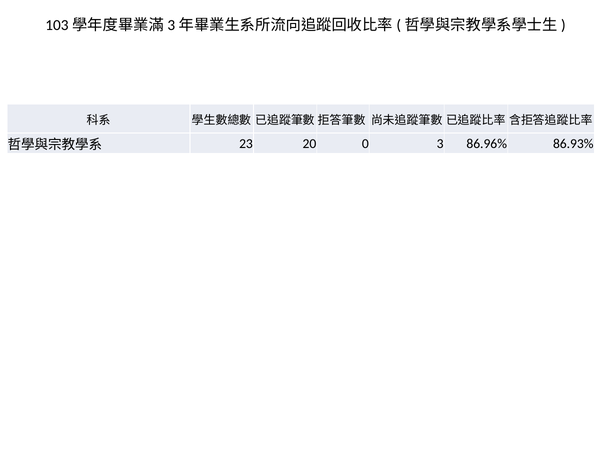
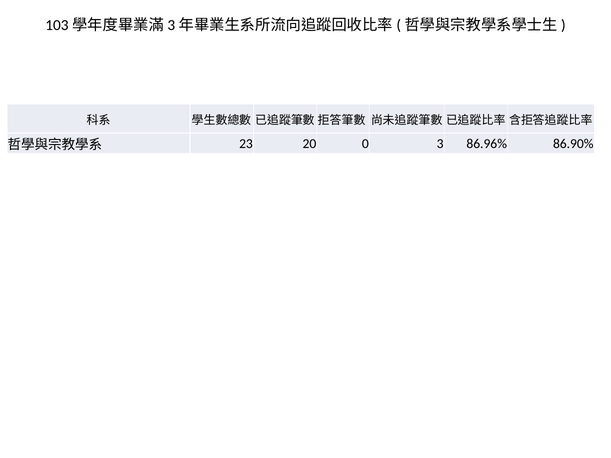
86.93%: 86.93% -> 86.90% (573, 144)
